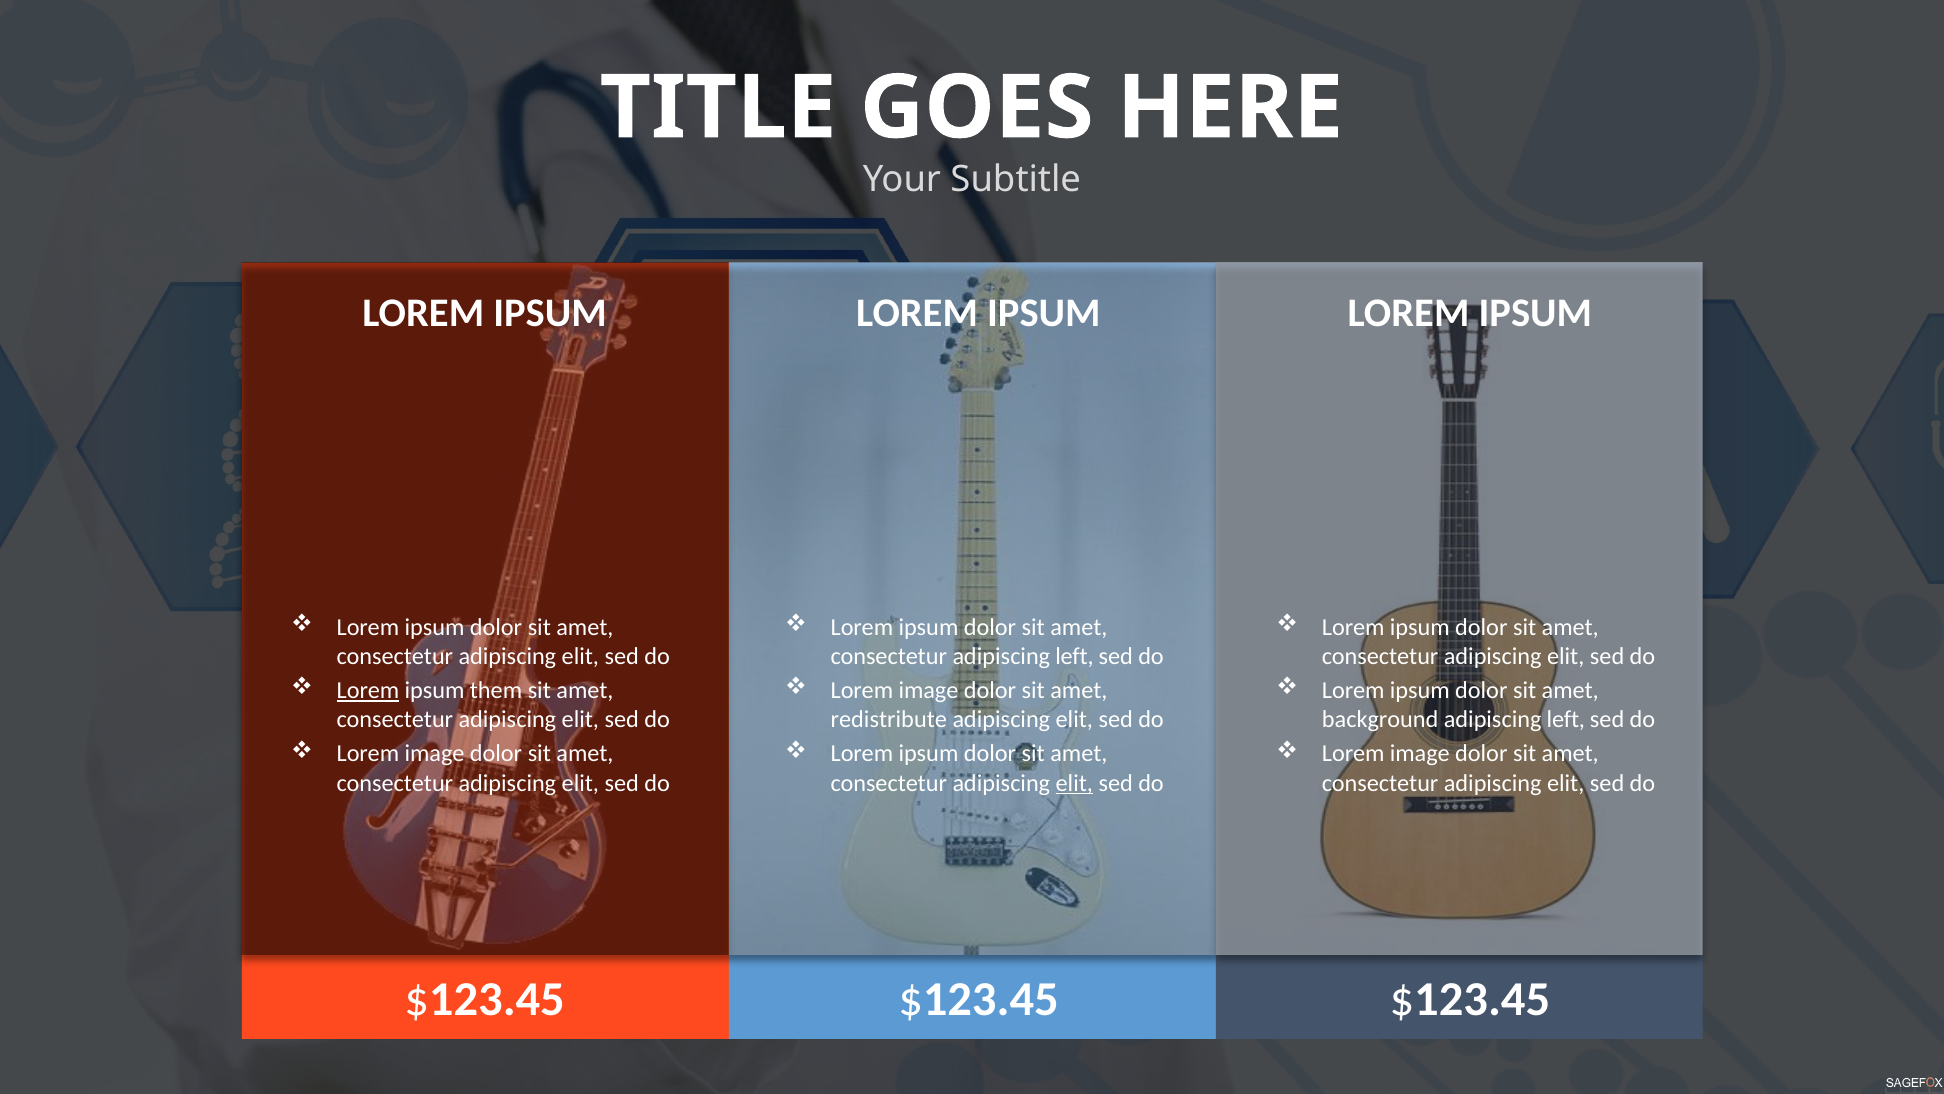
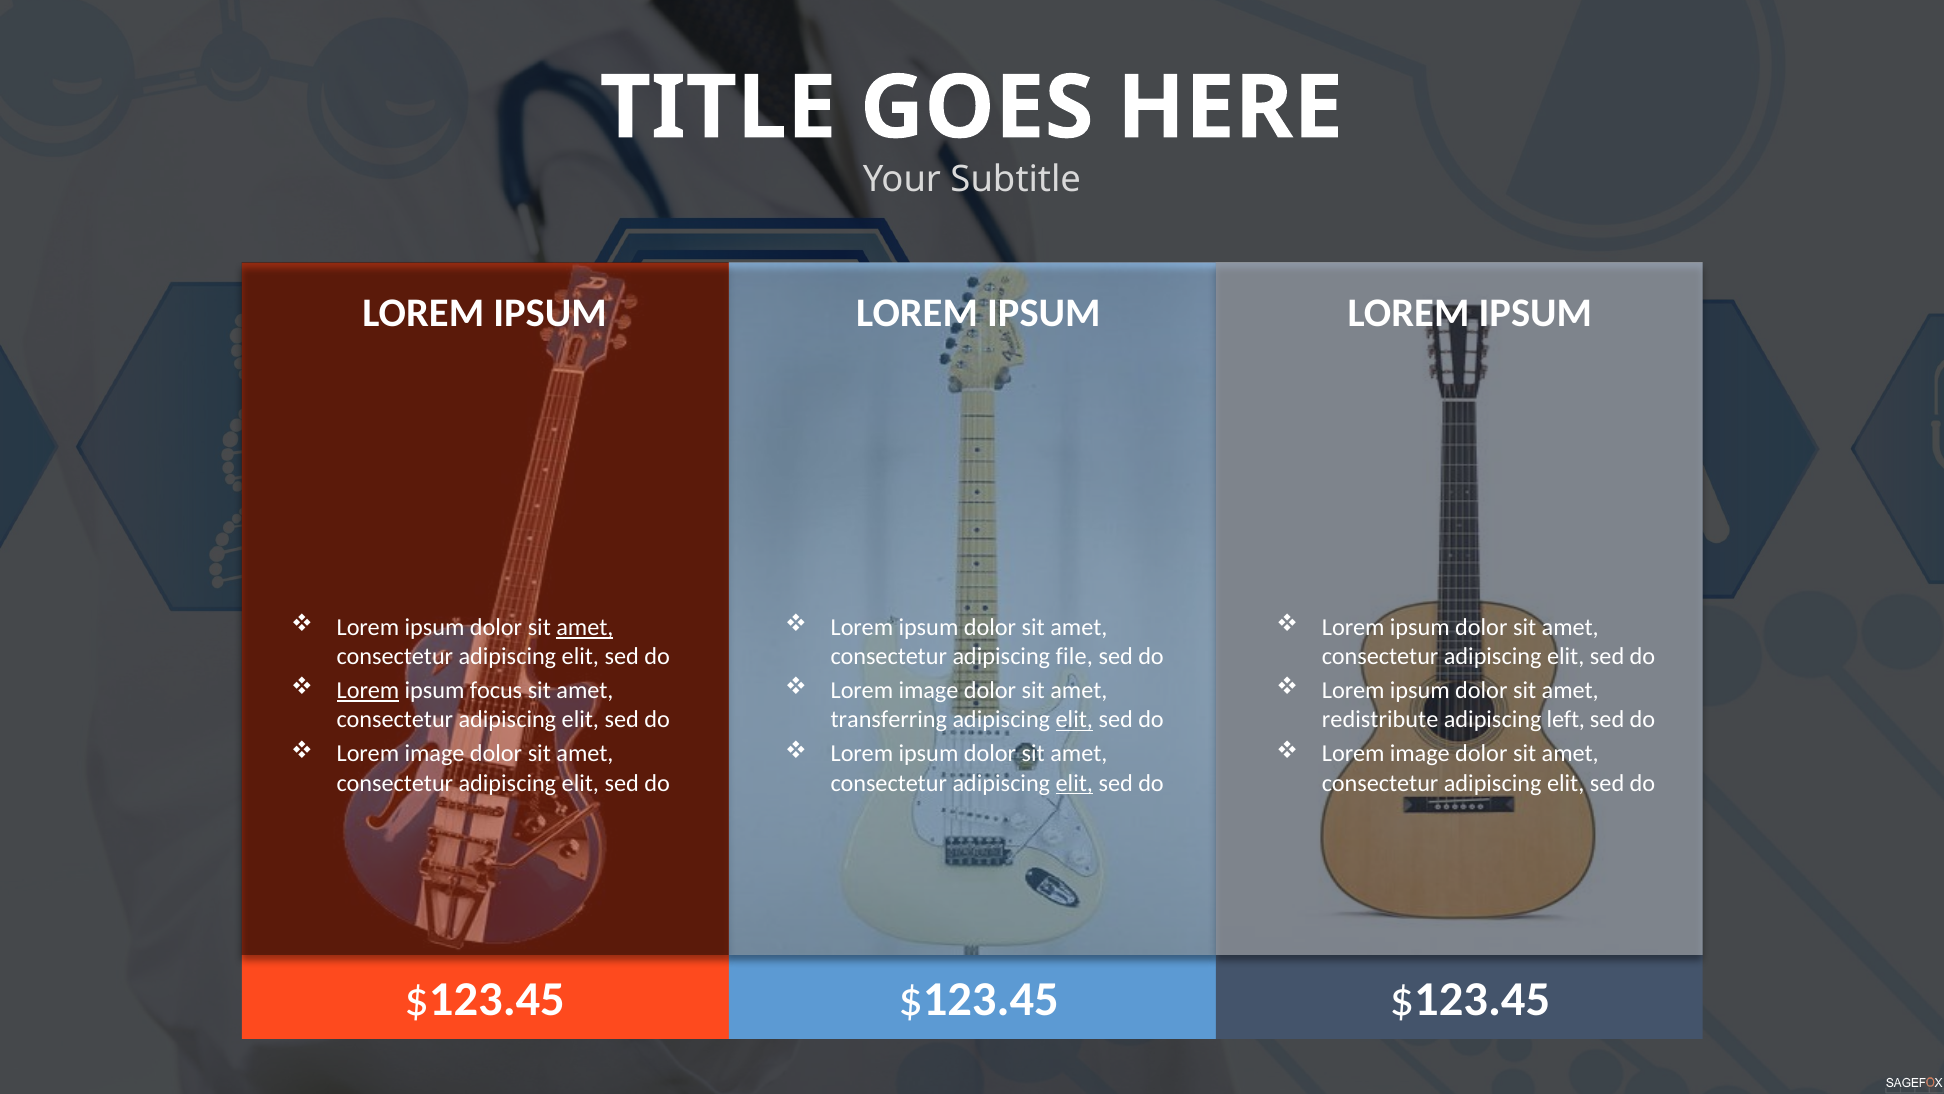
amet underline: none -> present (585, 627)
consectetur adipiscing left: left -> file (1074, 656)
them: them -> focus (496, 690)
redistribute: redistribute -> transferring (889, 720)
elit underline: none -> present (1074, 720)
background: background -> redistribute (1380, 720)
